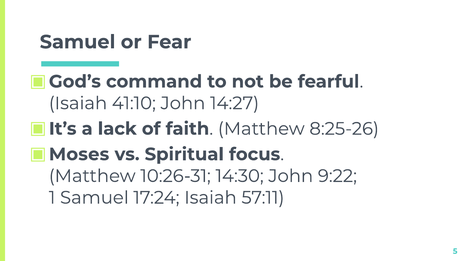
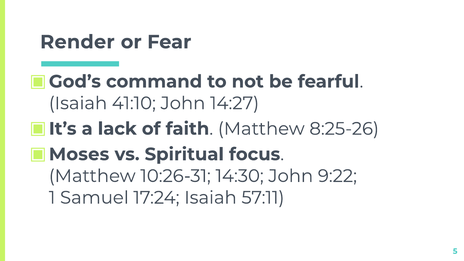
Samuel: Samuel -> Render (77, 42)
